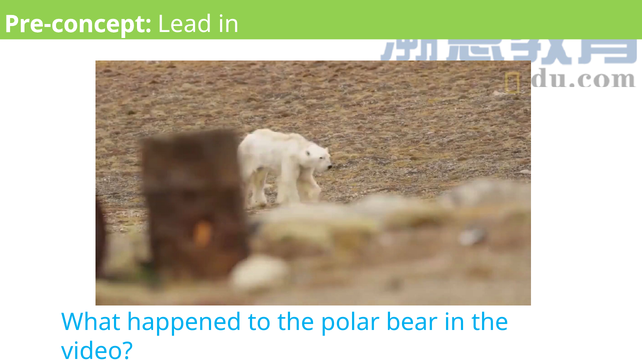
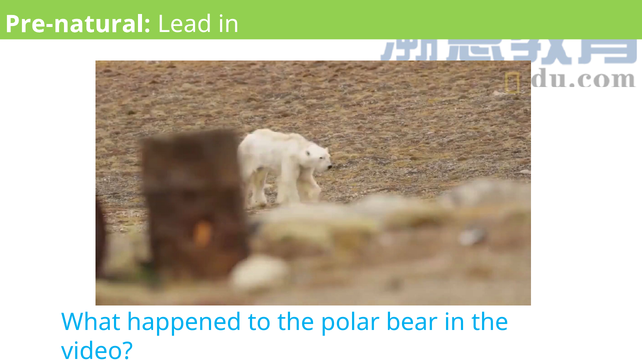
Pre-concept: Pre-concept -> Pre-natural (78, 24)
